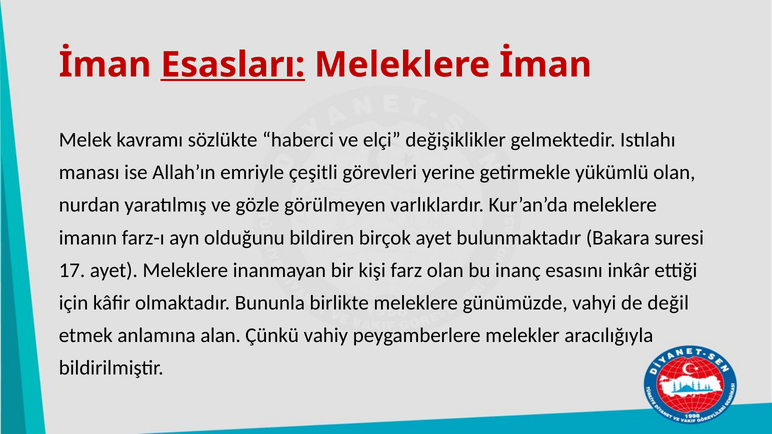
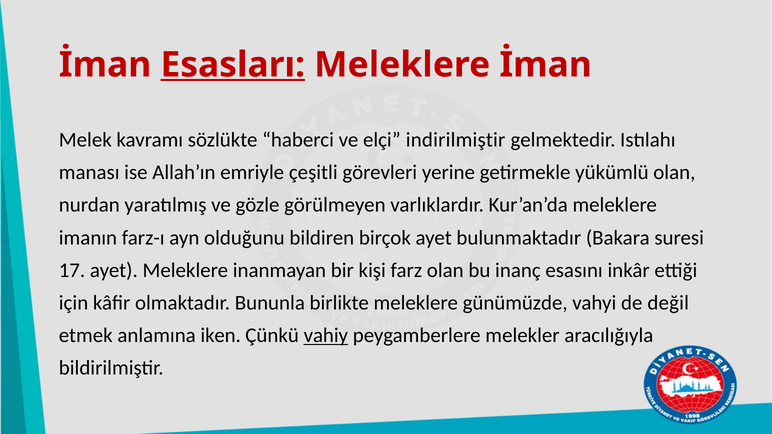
değişiklikler: değişiklikler -> indirilmiştir (456, 140)
alan: alan -> iken (221, 336)
vahiy underline: none -> present (326, 336)
